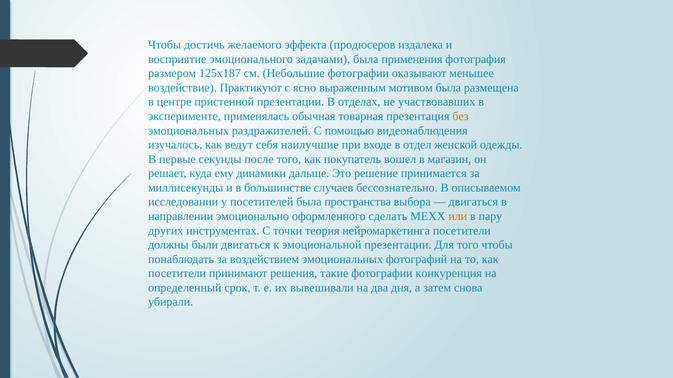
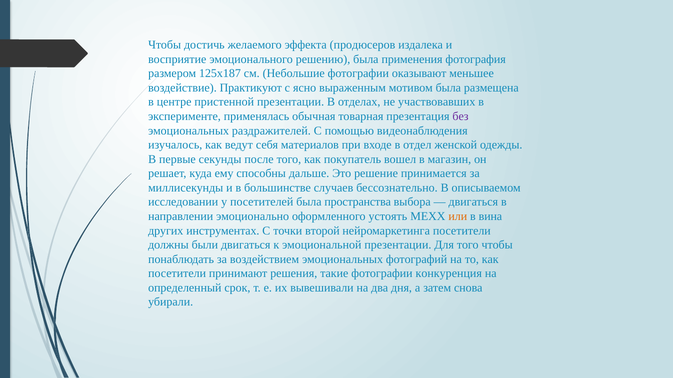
задачами: задачами -> решению (323, 59)
без colour: orange -> purple (461, 117)
наилучшие: наилучшие -> материалов (310, 145)
динамики: динамики -> способны (261, 174)
сделать: сделать -> устоять (388, 217)
пару: пару -> вина (490, 217)
теория: теория -> второй (322, 231)
